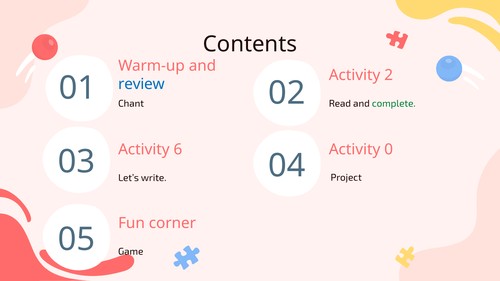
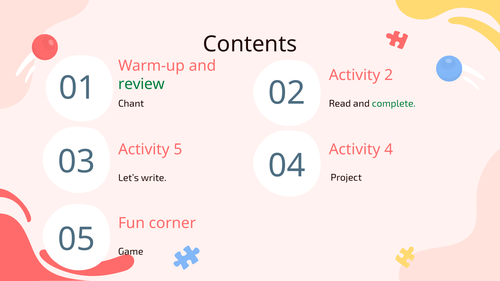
review colour: blue -> green (141, 84)
6: 6 -> 5 (178, 150)
0: 0 -> 4 (389, 150)
